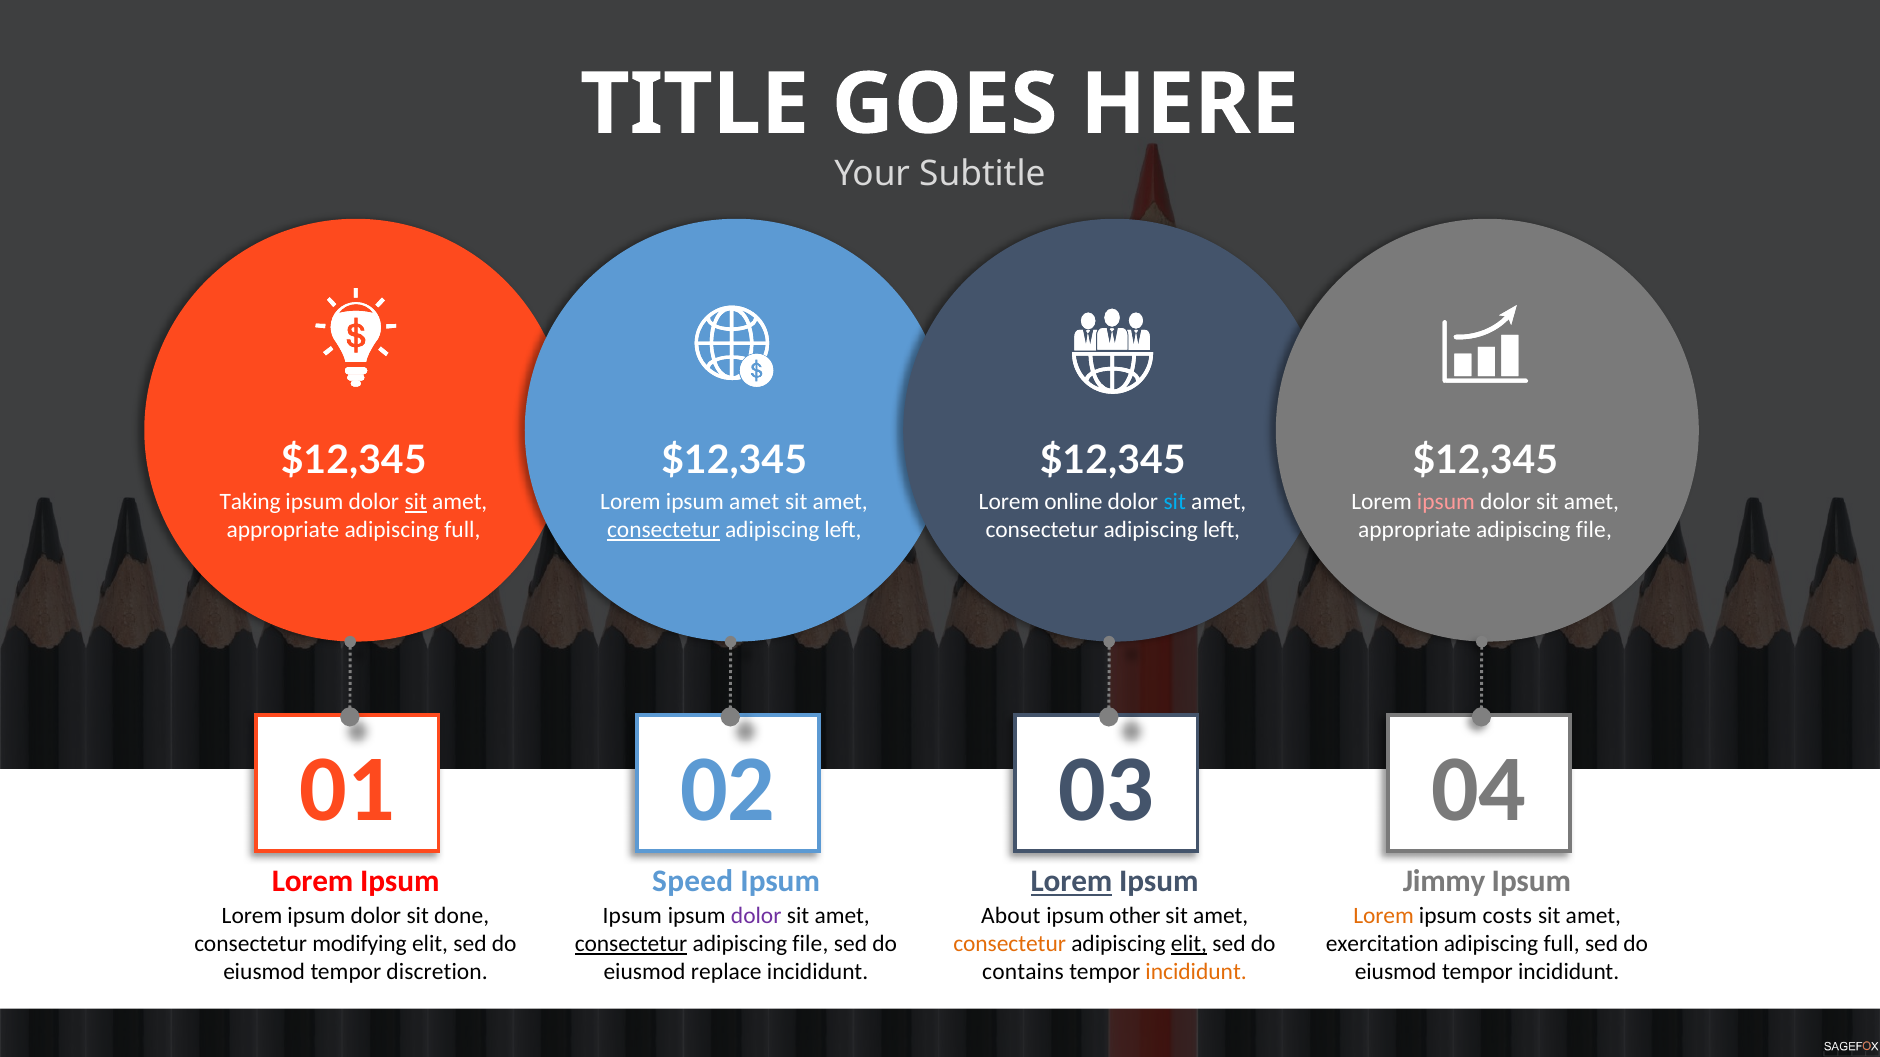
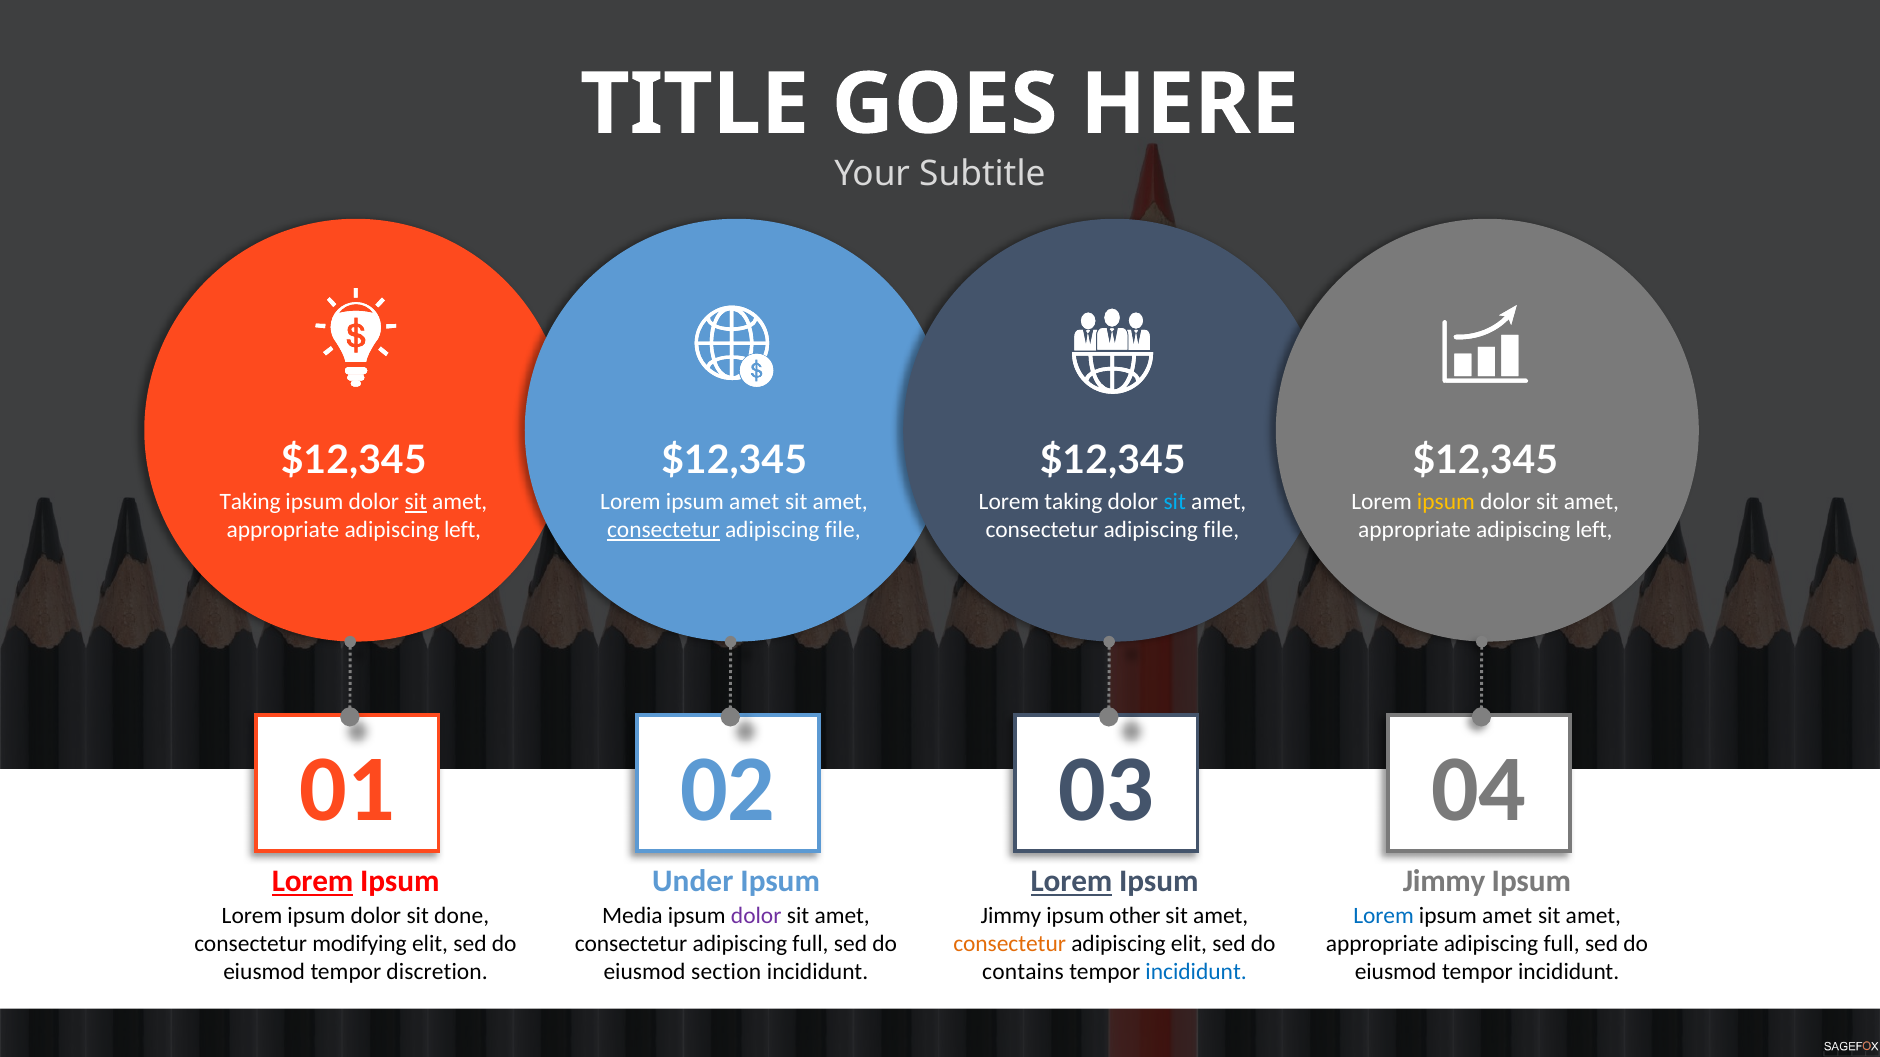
Lorem online: online -> taking (1073, 502)
ipsum colour: pink -> yellow (1446, 502)
full: full -> left (462, 530)
left: left -> file (843, 530)
left: left -> file (1221, 530)
file: file -> left (1594, 530)
Lorem underline: none -> present (313, 882)
Speed: Speed -> Under (693, 882)
Ipsum: Ipsum -> Media (632, 916)
About: About -> Jimmy (1011, 916)
Lorem colour: orange -> blue (1384, 916)
costs: costs -> amet (1507, 916)
consectetur underline: present -> none (631, 944)
file: file -> full (810, 944)
elit underline: present -> none (1189, 944)
exercitation: exercitation -> appropriate (1382, 944)
replace: replace -> section (726, 973)
incididunt colour: orange -> blue (1196, 973)
